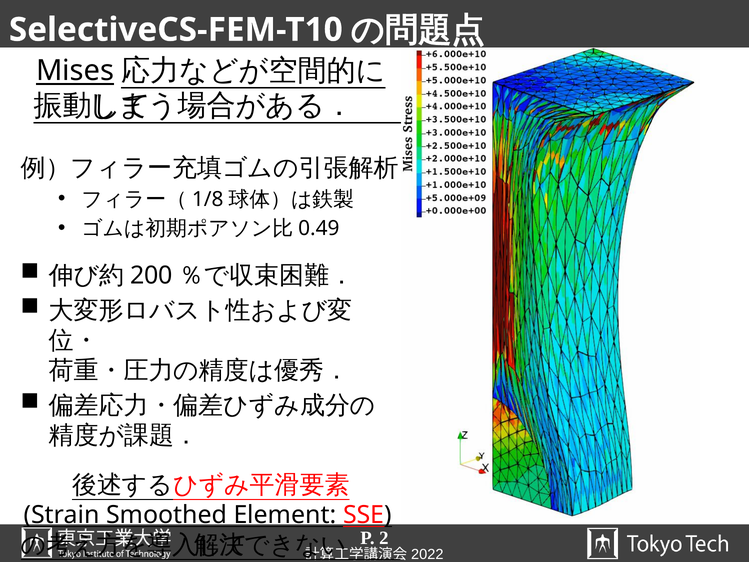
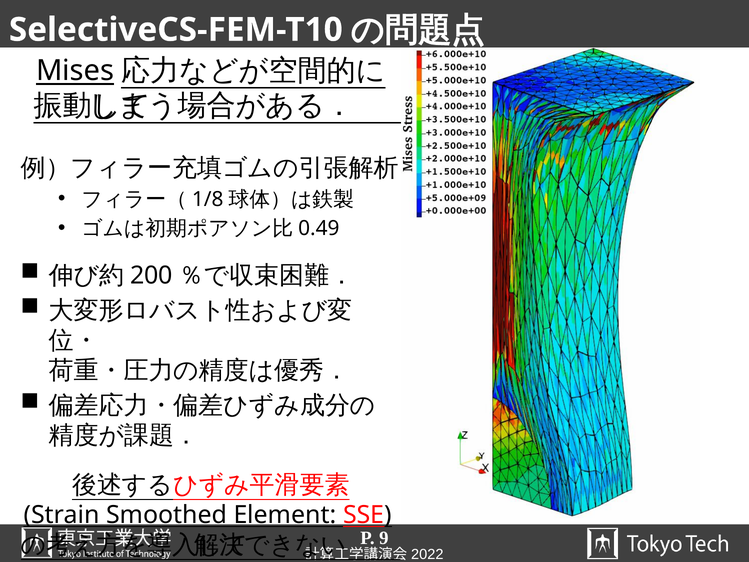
2: 2 -> 9 (384, 538)
